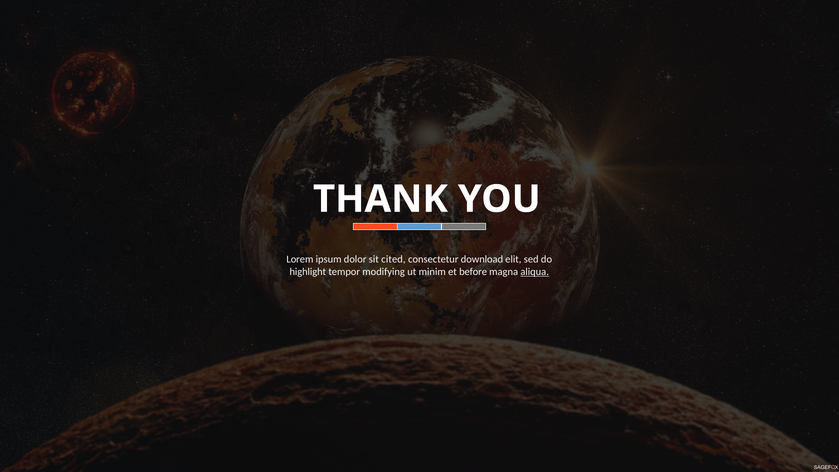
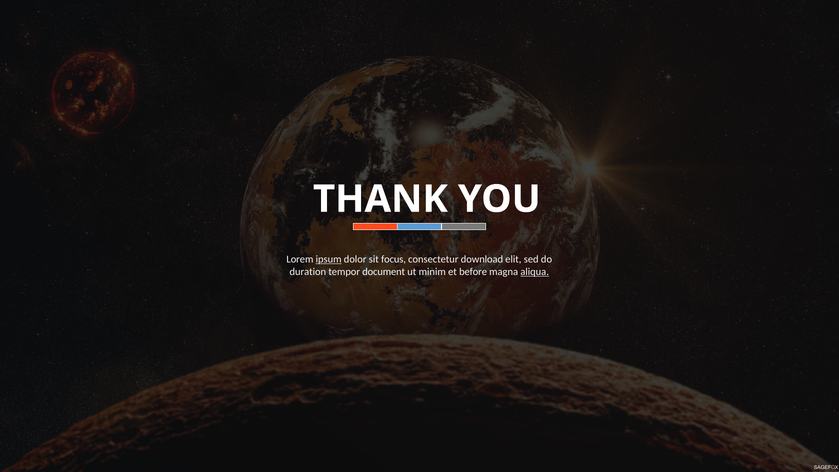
ipsum underline: none -> present (329, 259)
cited: cited -> focus (394, 259)
highlight: highlight -> duration (308, 272)
modifying: modifying -> document (384, 272)
